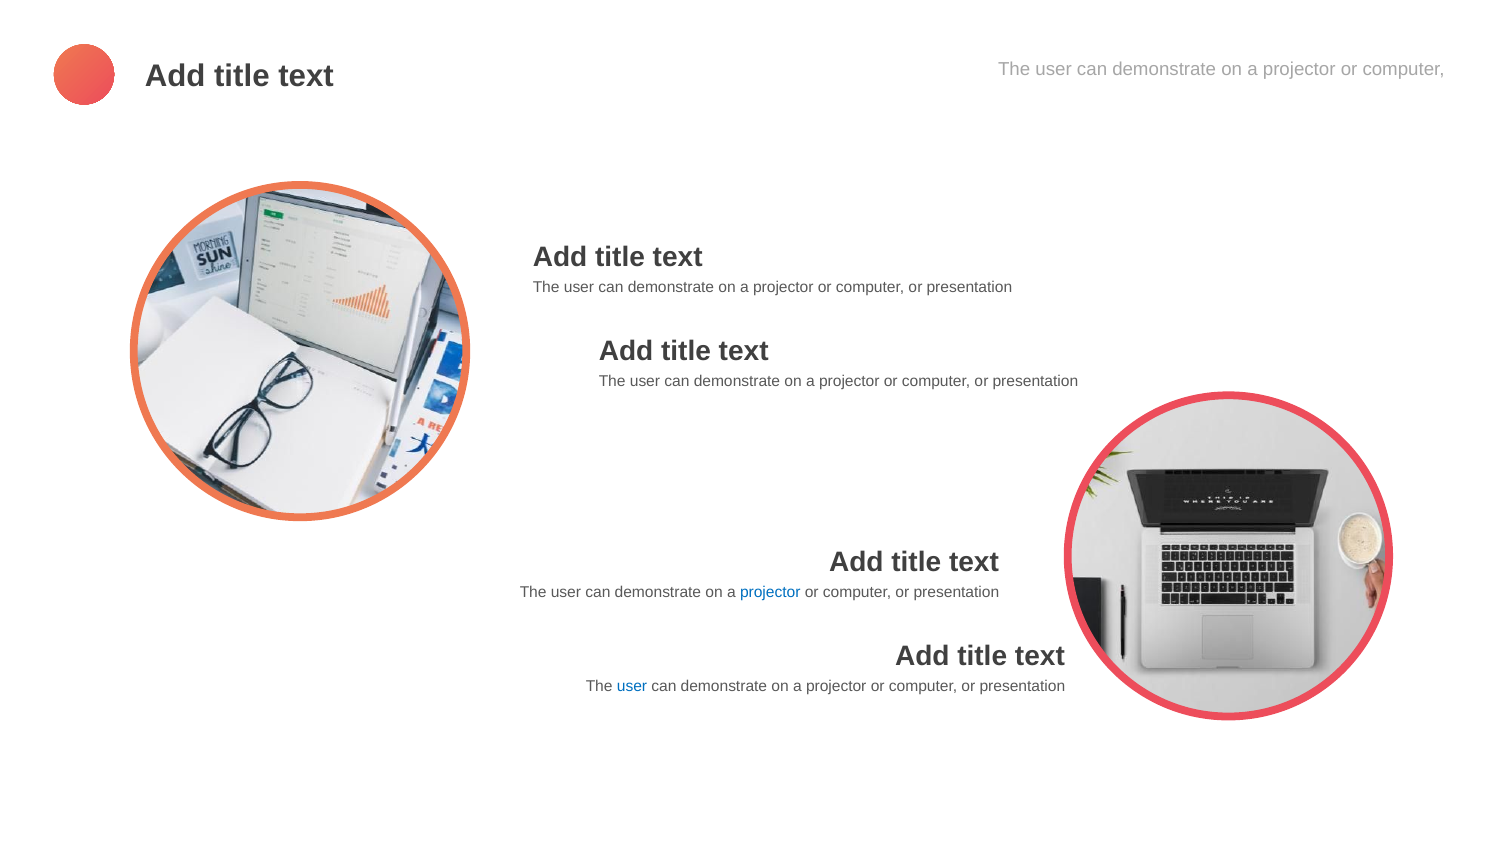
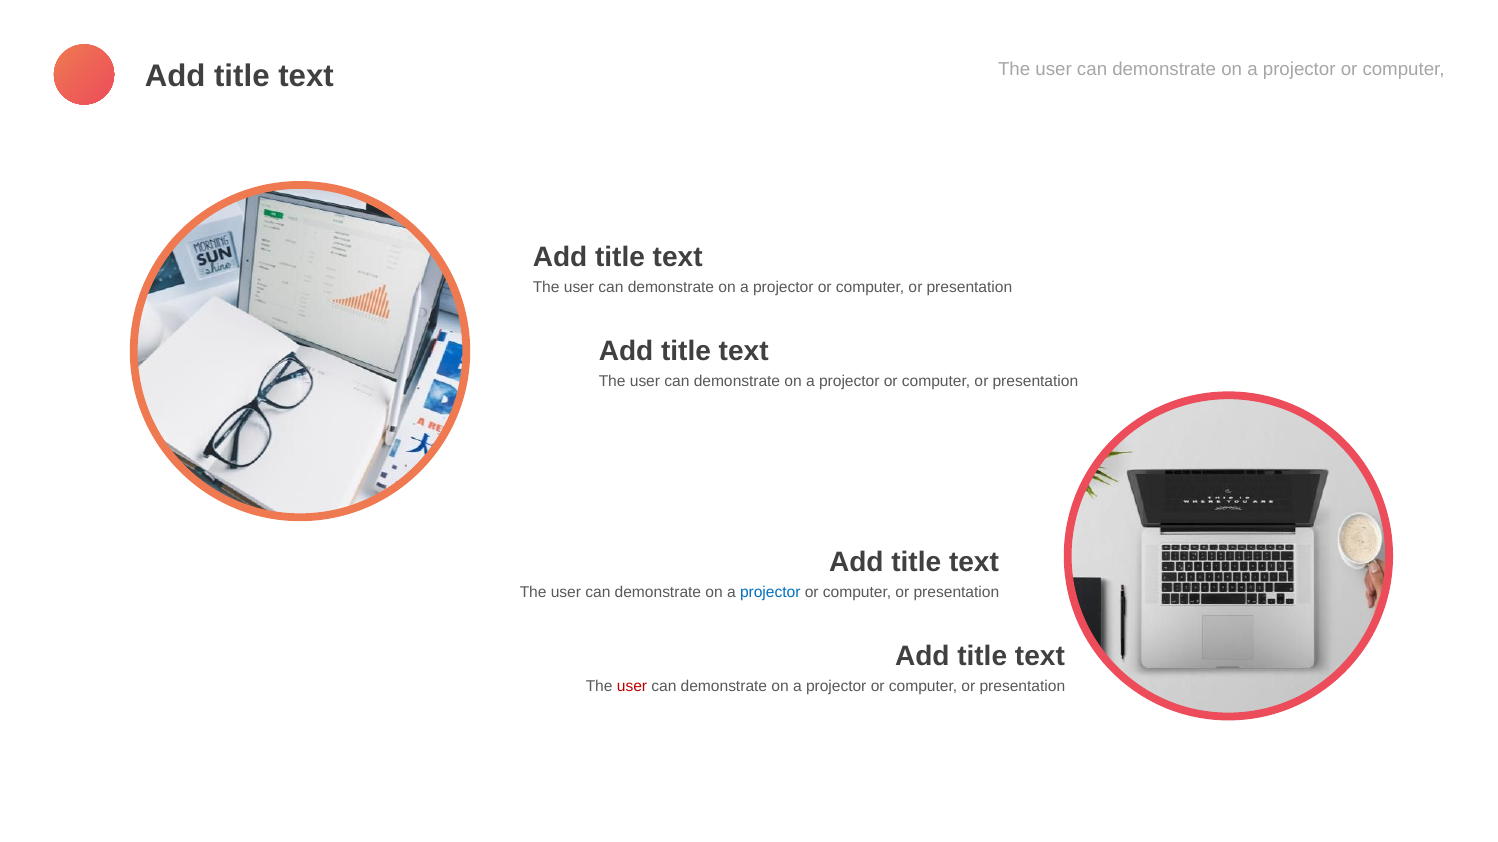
user colour: blue -> red (632, 686)
